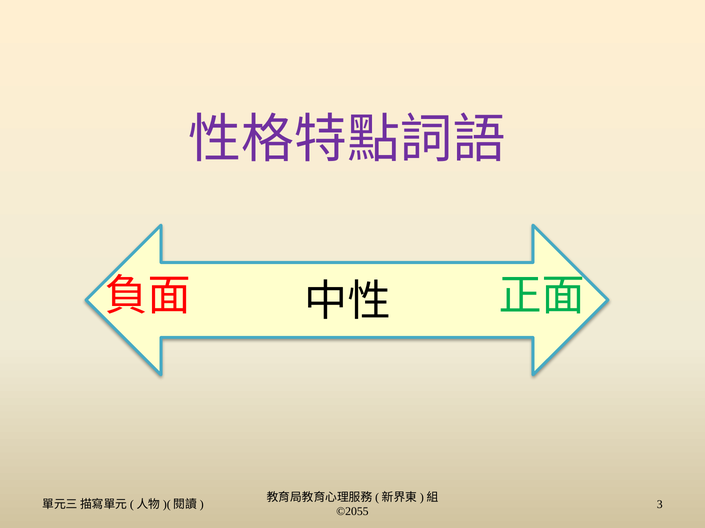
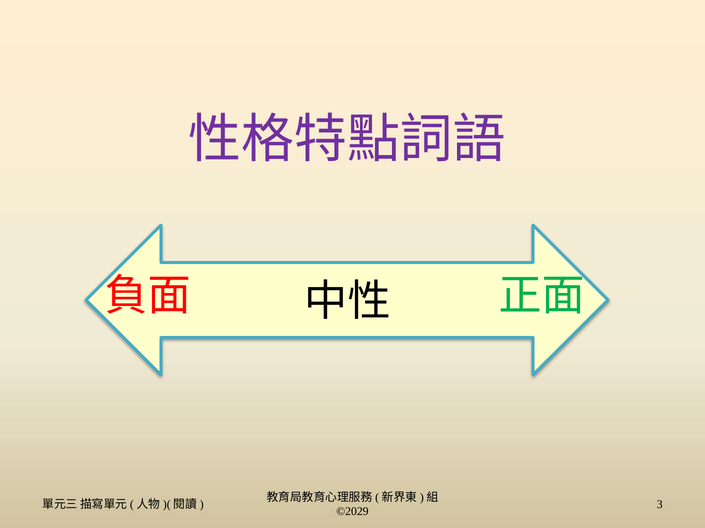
©2055: ©2055 -> ©2029 (352, 512)
